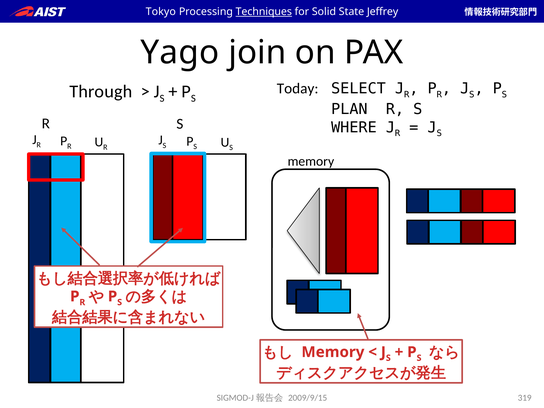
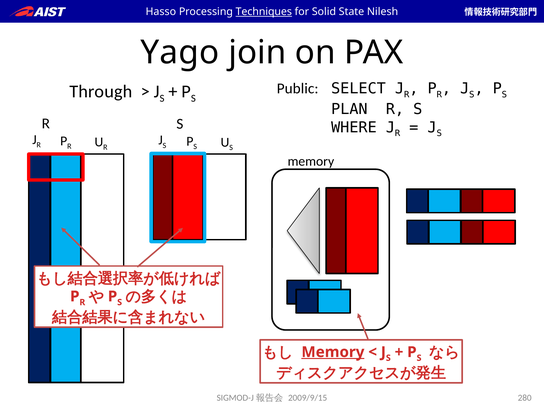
Tokyo: Tokyo -> Hasso (161, 12)
Jeffrey: Jeffrey -> Nilesh (383, 12)
Today: Today -> Public (298, 89)
Memory underline: none -> present (333, 352)
319: 319 -> 280 (525, 398)
